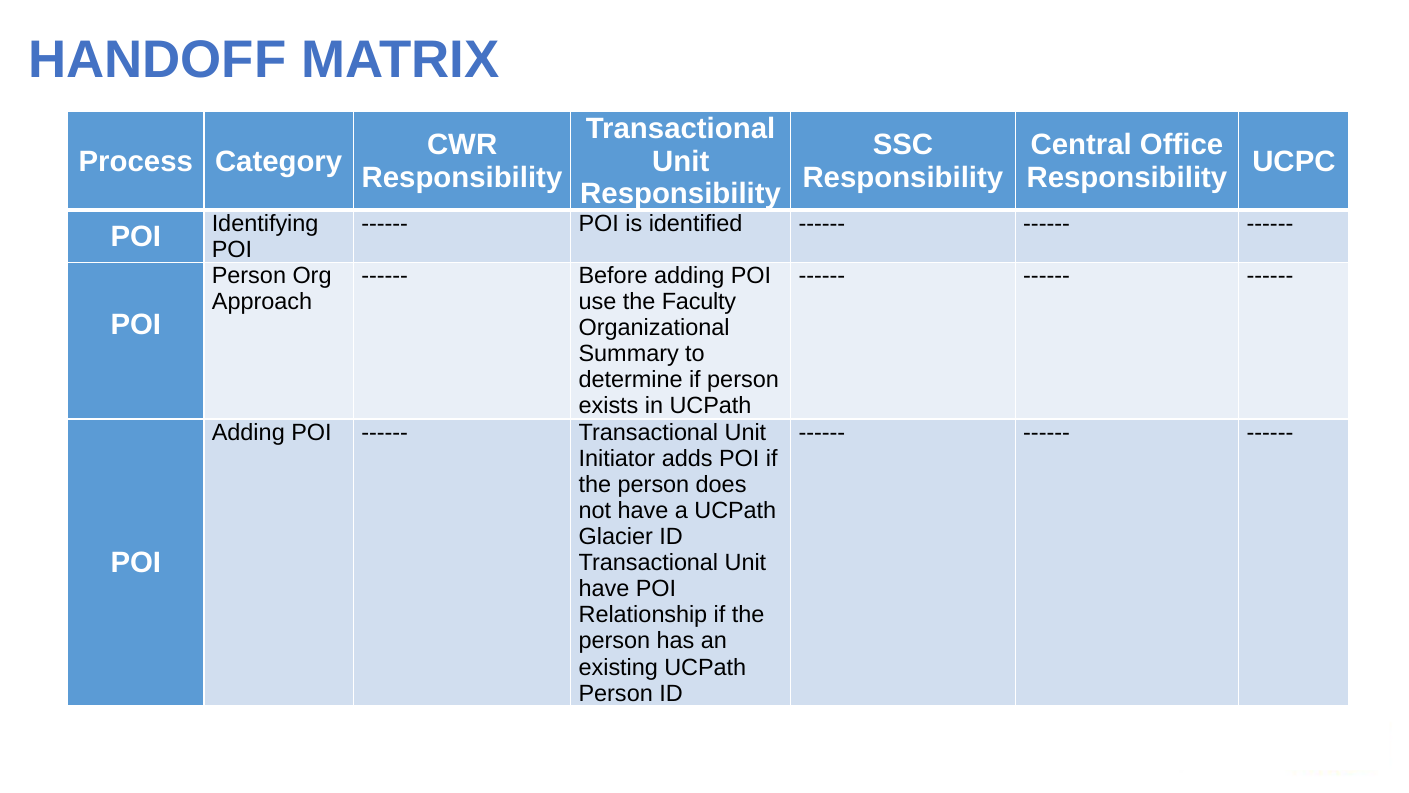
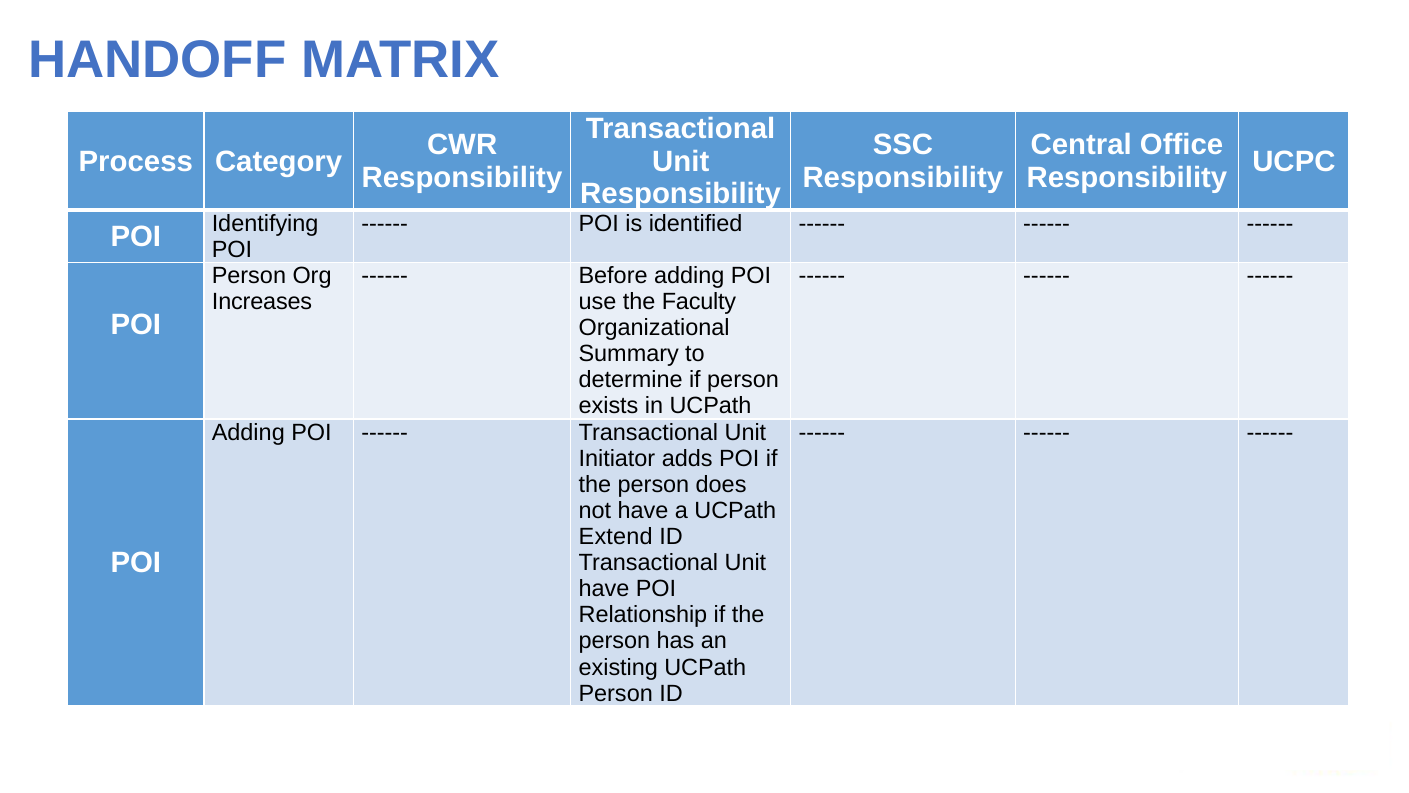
Approach: Approach -> Increases (262, 302)
Glacier: Glacier -> Extend (616, 536)
